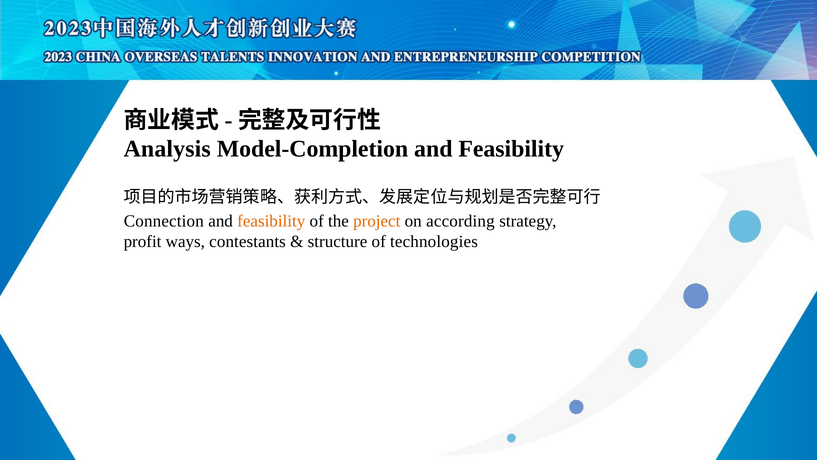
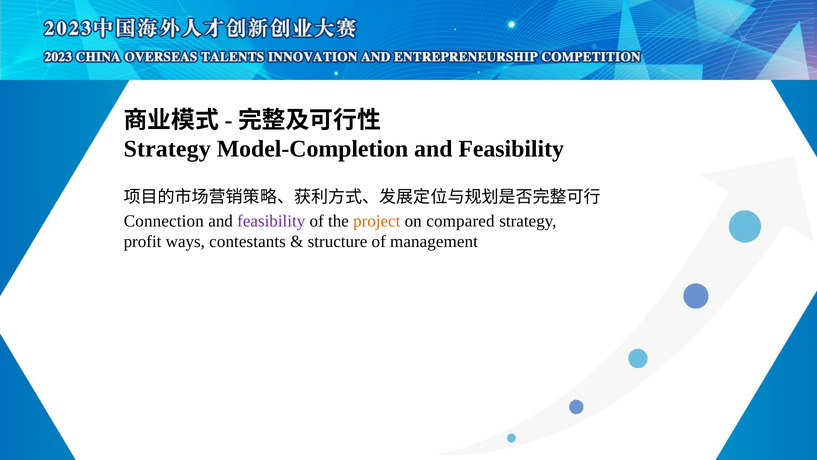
Analysis: Analysis -> Strategy (167, 149)
feasibility colour: orange -> purple (271, 221)
according: according -> compared (460, 221)
technologies: technologies -> management (434, 241)
